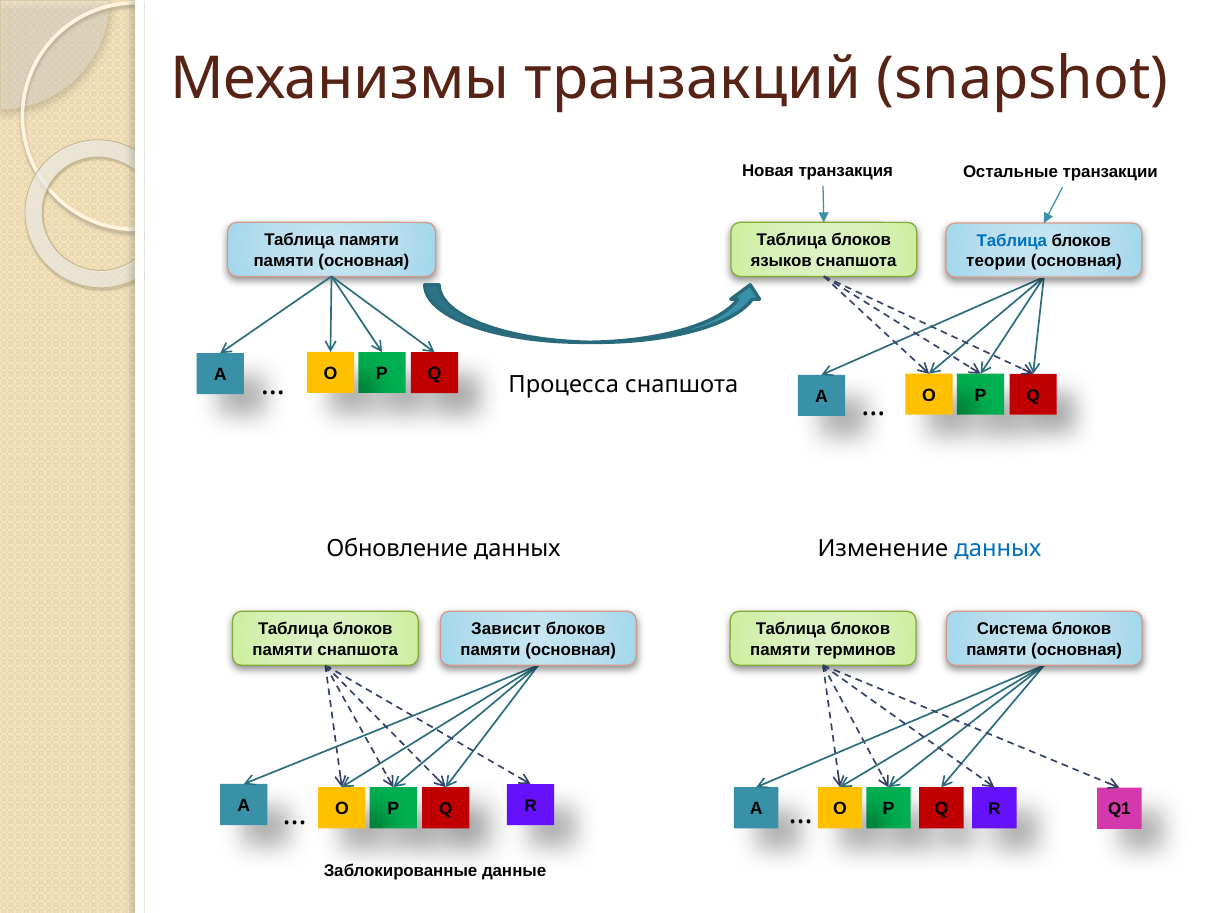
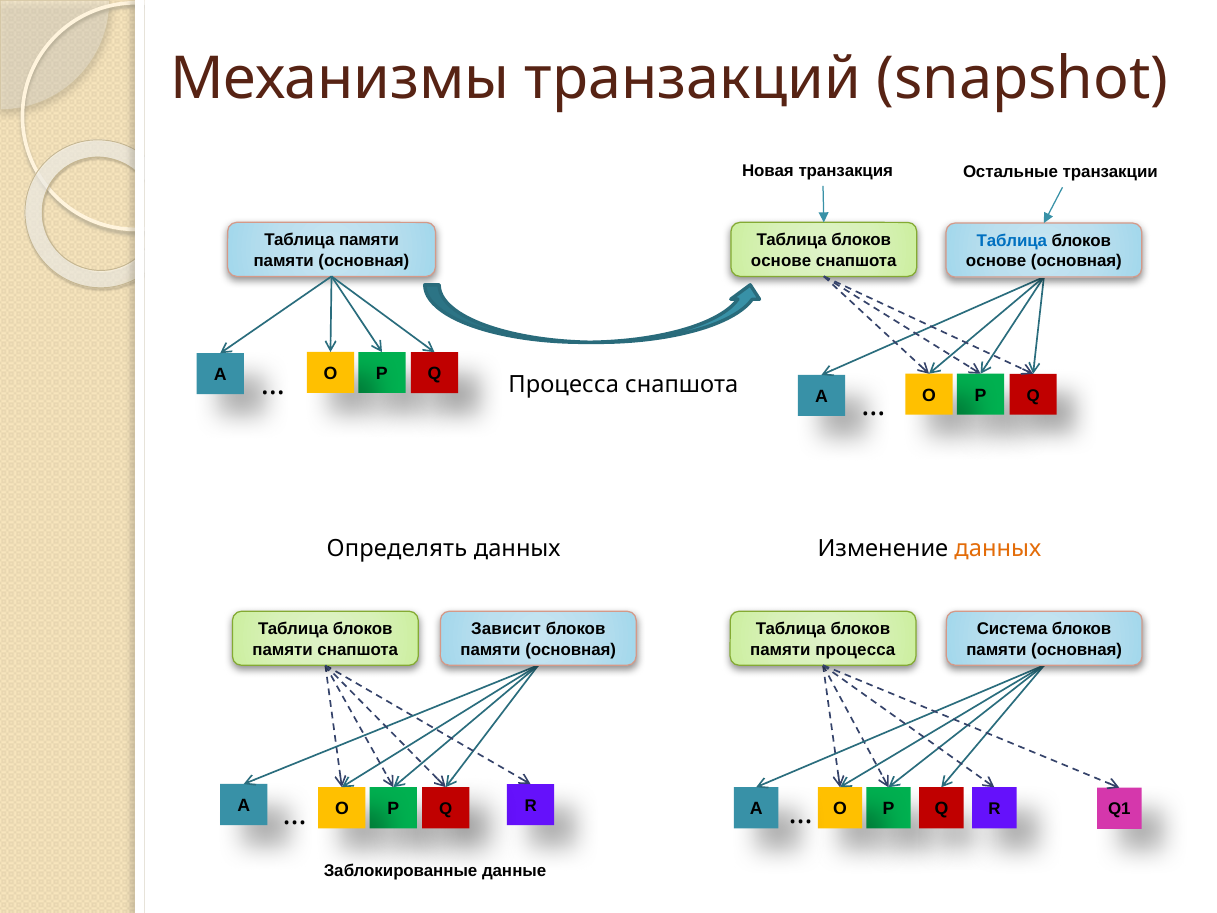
языков: языков -> основе (781, 261)
теории: теории -> основе (996, 261)
Обновление: Обновление -> Определять (397, 549)
данных colour: blue -> orange (998, 549)
памяти терминов: терминов -> процесса (855, 649)
